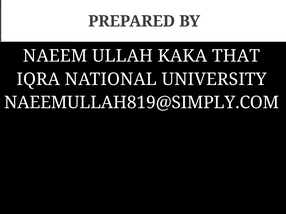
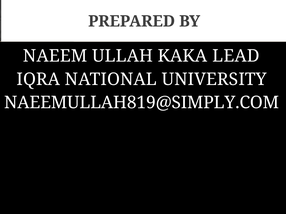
THAT: THAT -> LEAD (236, 56)
